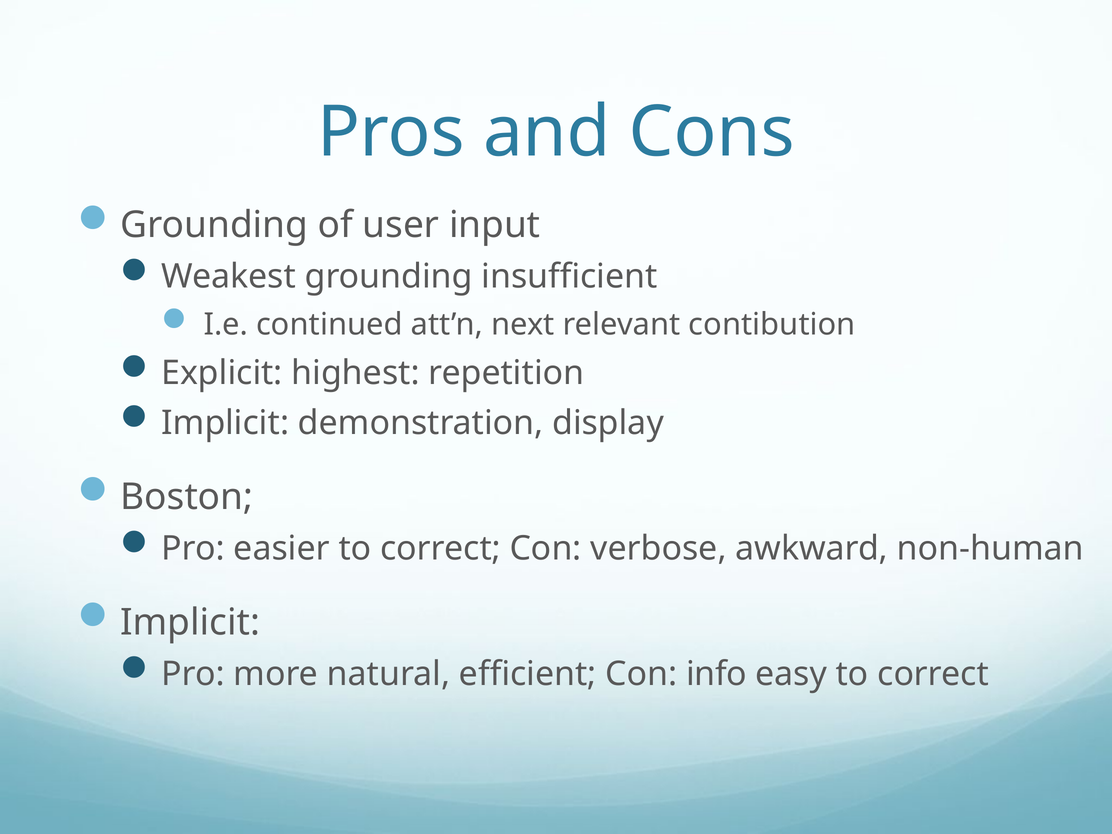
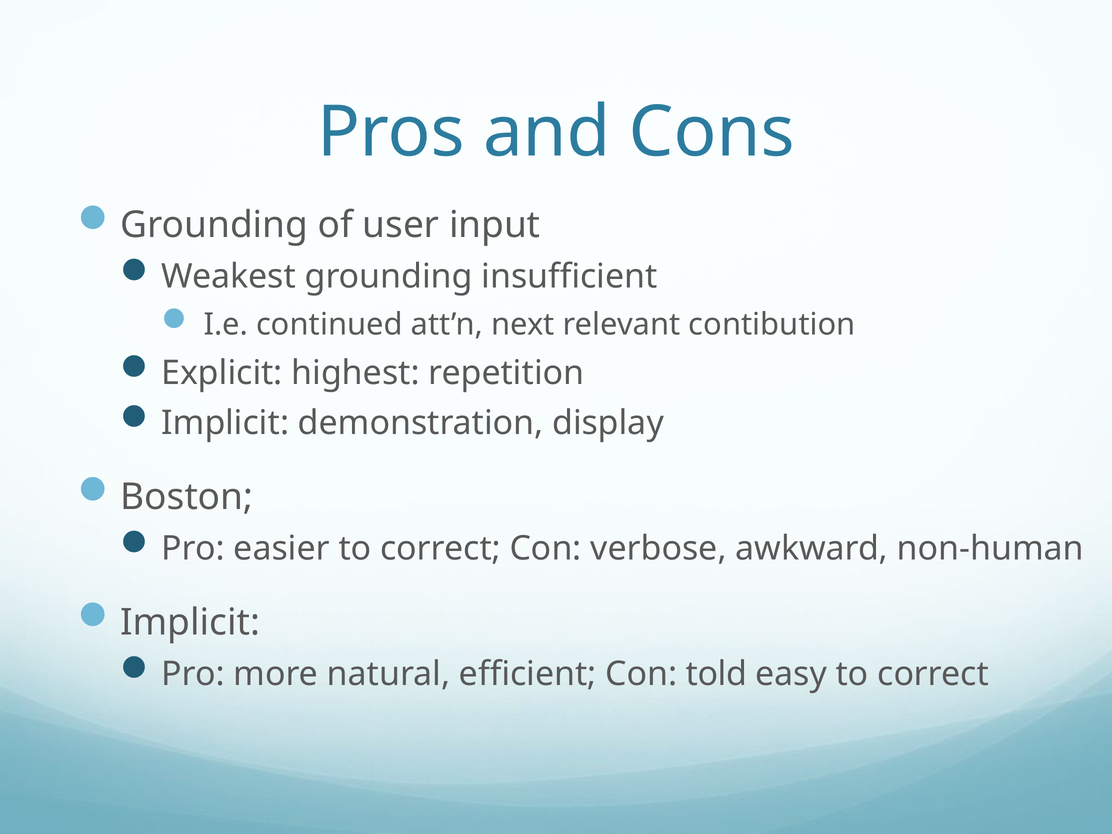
info: info -> told (717, 674)
